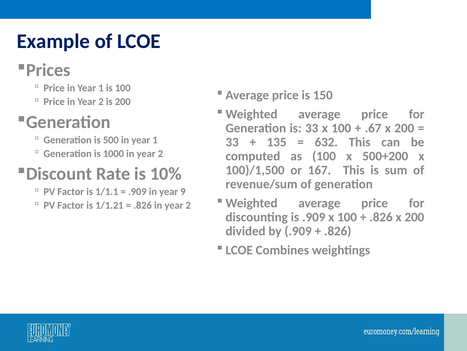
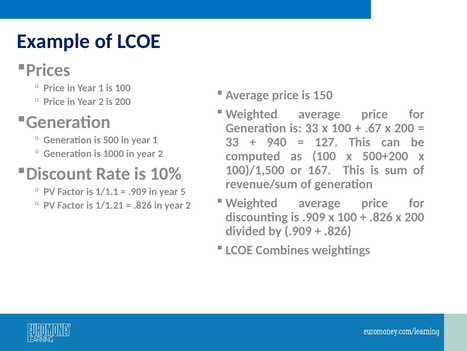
135: 135 -> 940 (277, 142)
632: 632 -> 127 (326, 142)
9: 9 -> 5 (183, 191)
